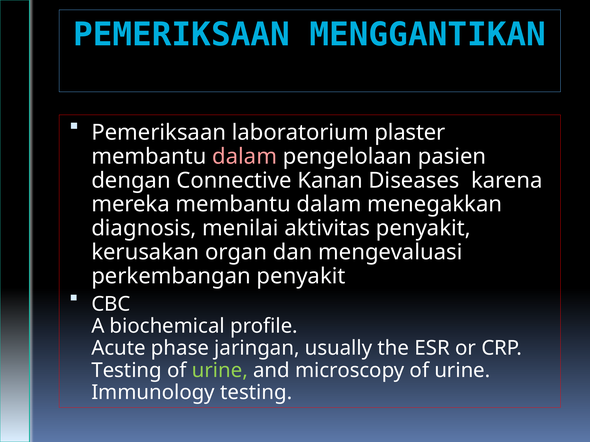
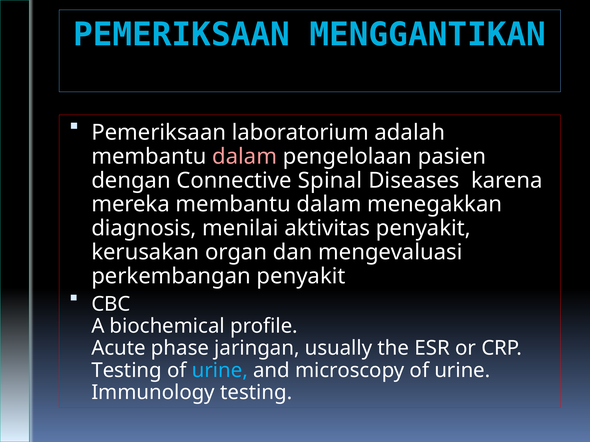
plaster: plaster -> adalah (410, 133)
Kanan: Kanan -> Spinal (330, 181)
urine colour: light green -> light blue (220, 371)
